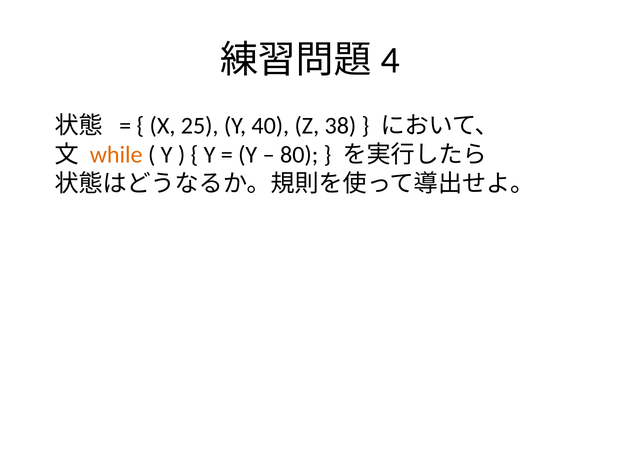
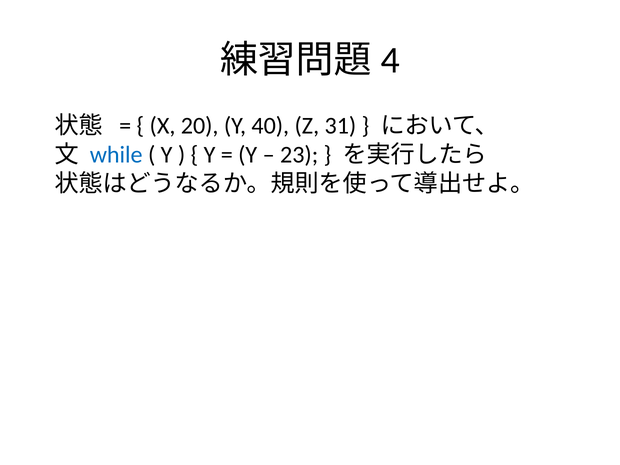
25: 25 -> 20 (200, 126)
38: 38 -> 31 (340, 126)
while colour: orange -> blue (116, 155)
80: 80 -> 23 (299, 155)
